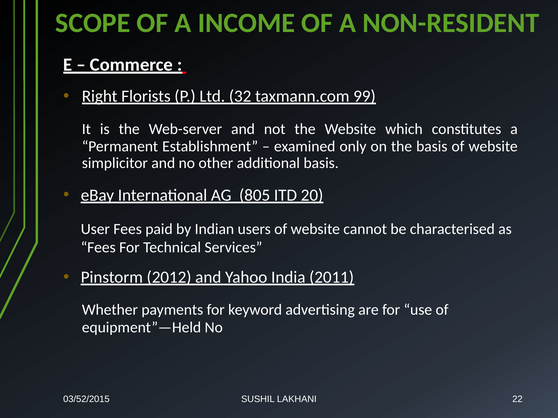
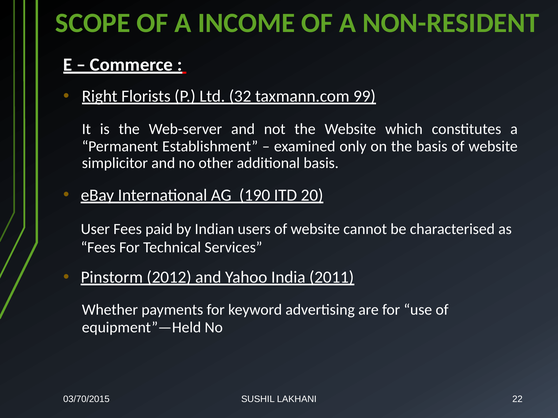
805: 805 -> 190 (255, 195)
03/52/2015: 03/52/2015 -> 03/70/2015 (86, 400)
